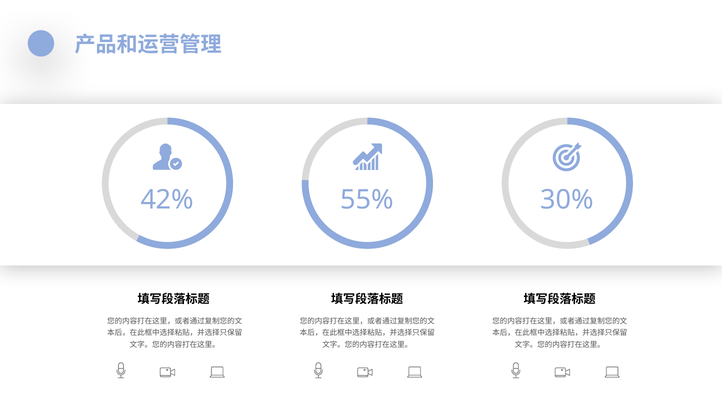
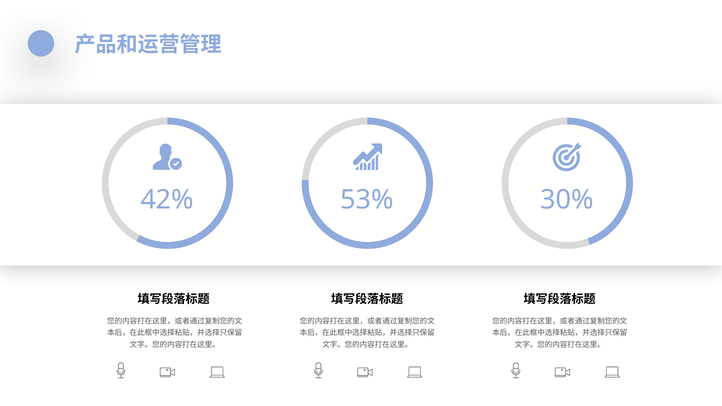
55%: 55% -> 53% (367, 200)
